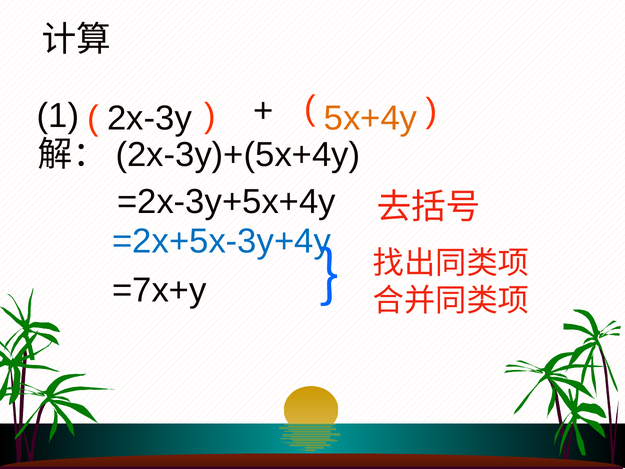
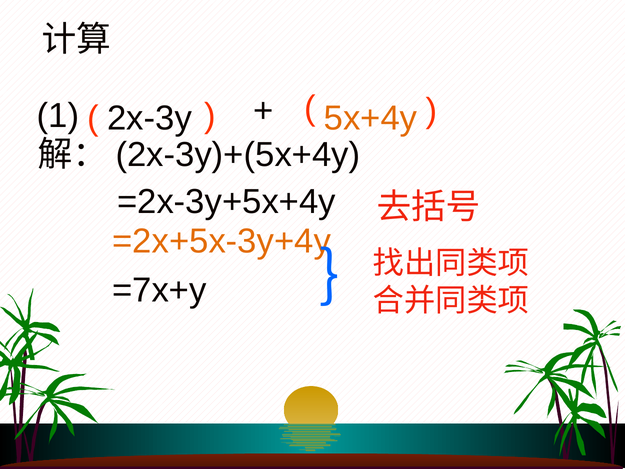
=2x+5x-3y+4y colour: blue -> orange (222, 241)
